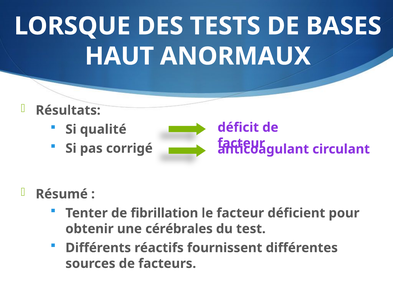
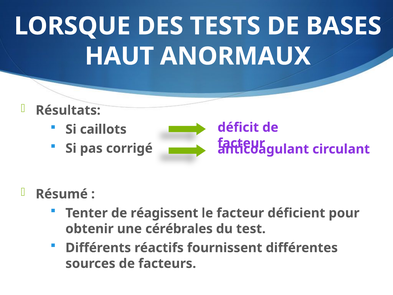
qualité: qualité -> caillots (103, 129)
fibrillation: fibrillation -> réagissent (164, 213)
